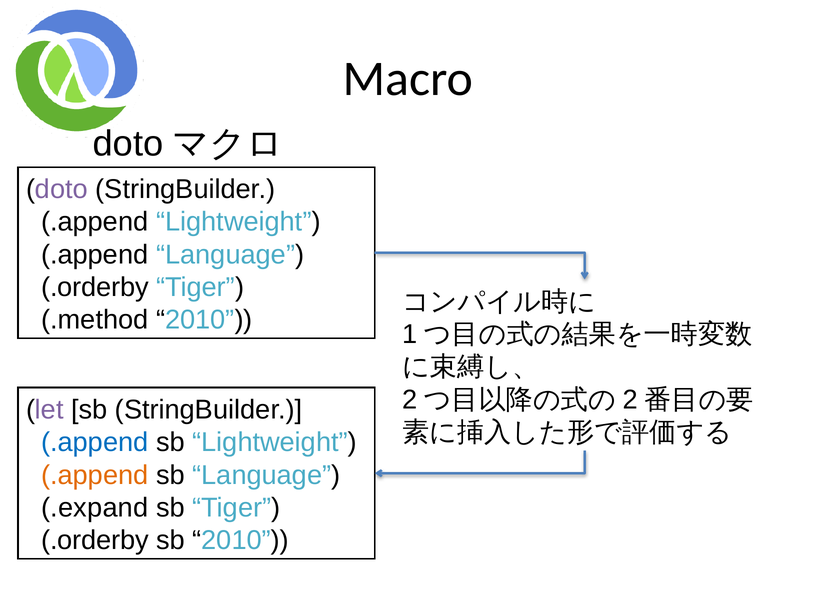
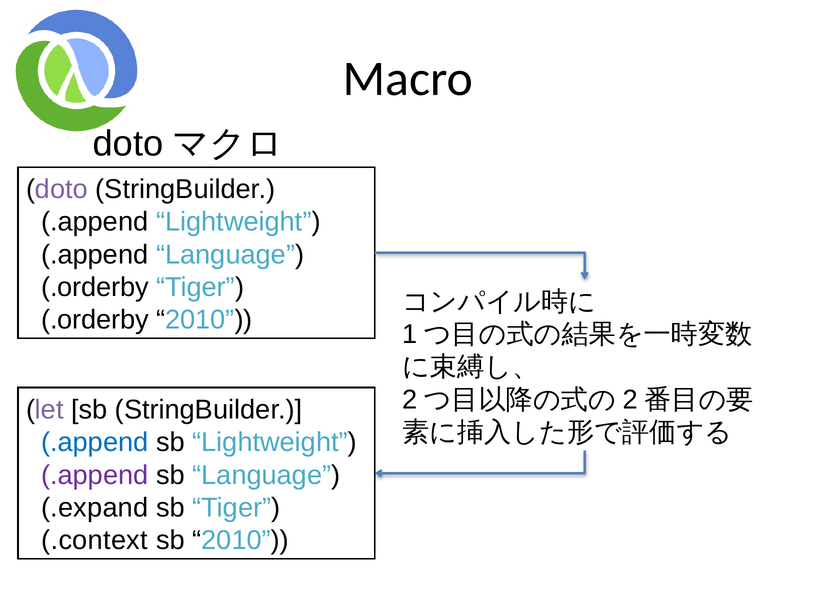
.method: .method -> .orderby (95, 320)
.append colour: orange -> purple (95, 475)
.orderby: .orderby -> .context (95, 540)
